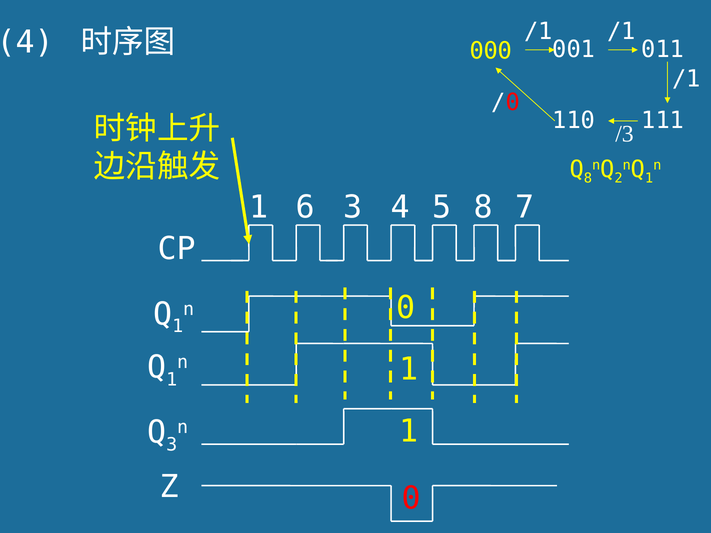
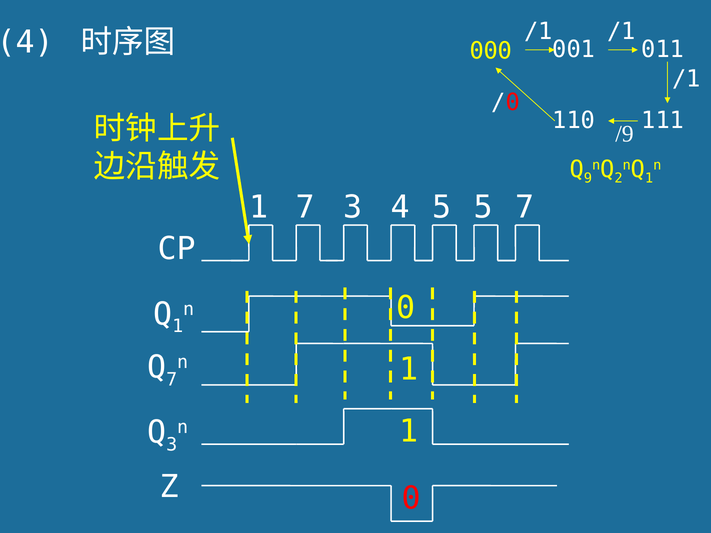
/3: /3 -> /9 (624, 134)
8: 8 -> 9 (588, 179)
1 6: 6 -> 7 (305, 208)
5 8: 8 -> 5 (483, 208)
1: 1 -> 7 (172, 380)
